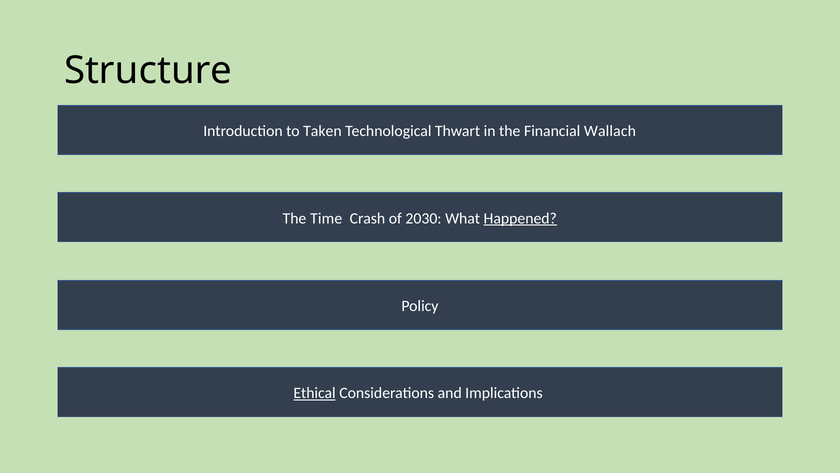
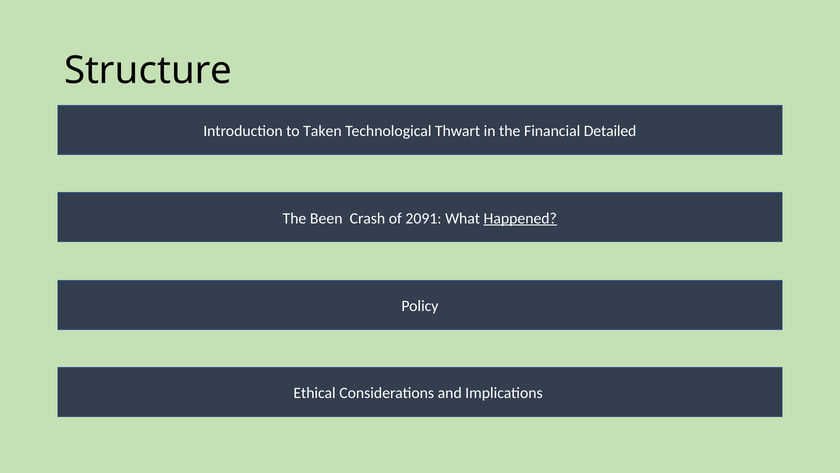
Wallach: Wallach -> Detailed (610, 131)
Time: Time -> Been (326, 218)
2030: 2030 -> 2091 (424, 218)
Ethical underline: present -> none (315, 393)
